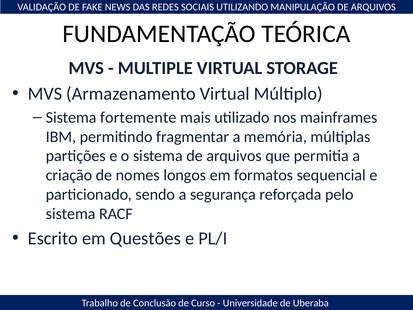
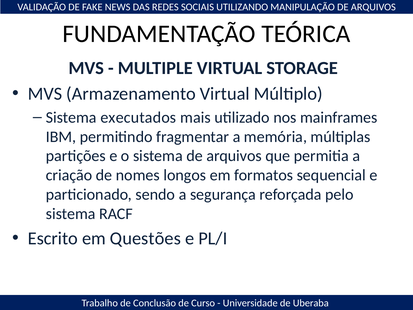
fortemente: fortemente -> executados (138, 117)
